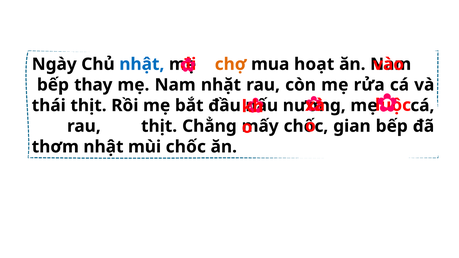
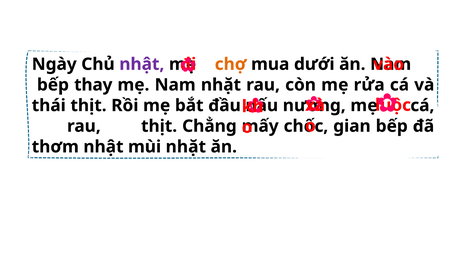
nhật colour: blue -> purple (142, 64)
hoạt: hoạt -> dưới (314, 64)
mùi chốc: chốc -> nhặt (186, 147)
